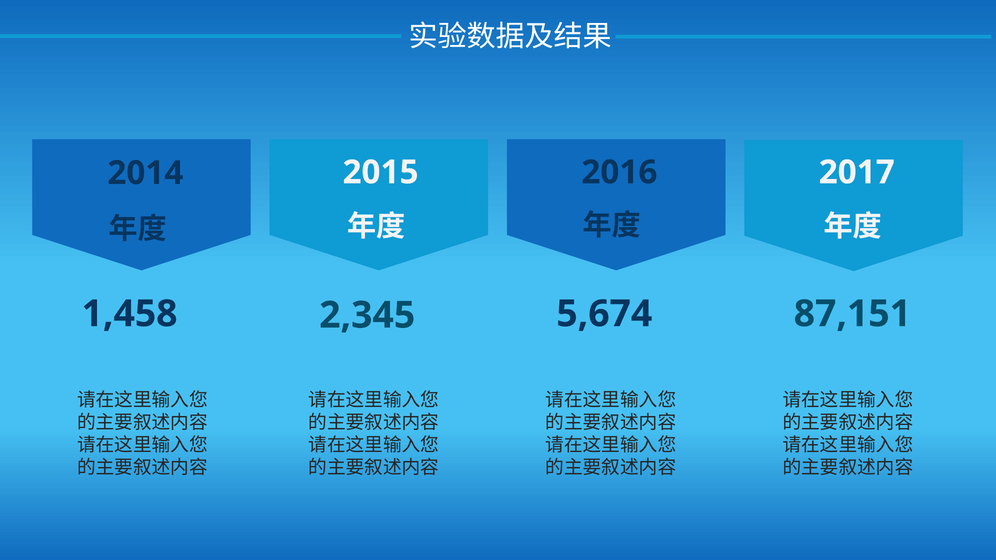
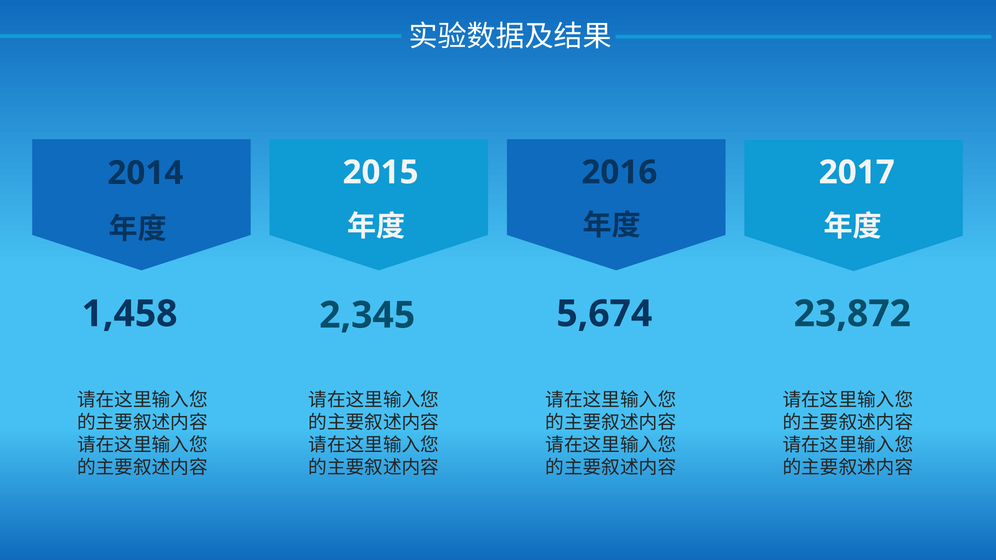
87,151: 87,151 -> 23,872 (852, 314)
